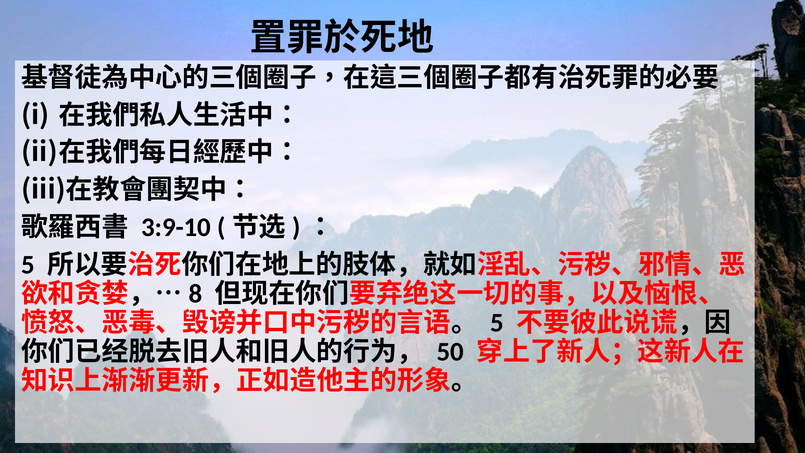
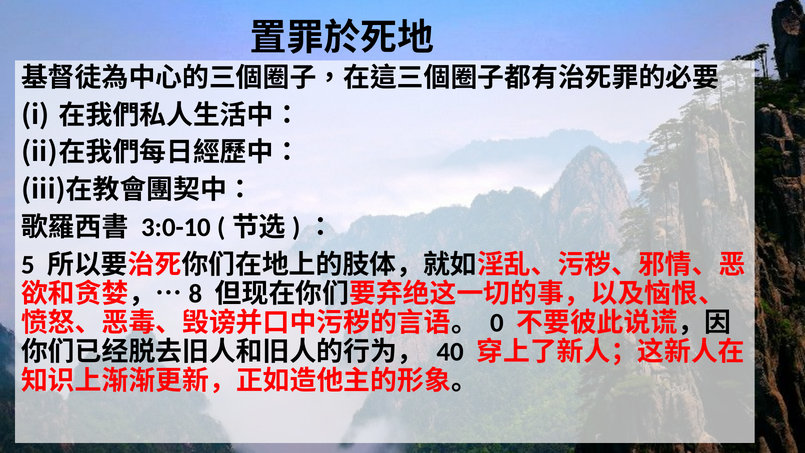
3:9-10: 3:9-10 -> 3:0-10 (176, 227)
5: 5 -> 0 (497, 323)
50: 50 -> 40 (450, 352)
